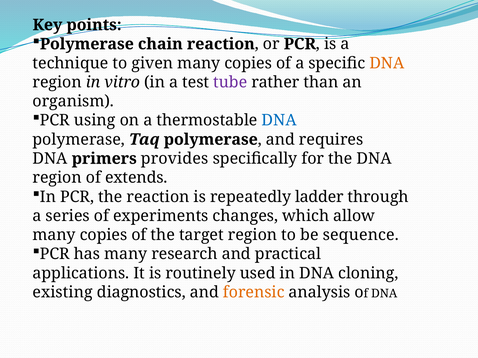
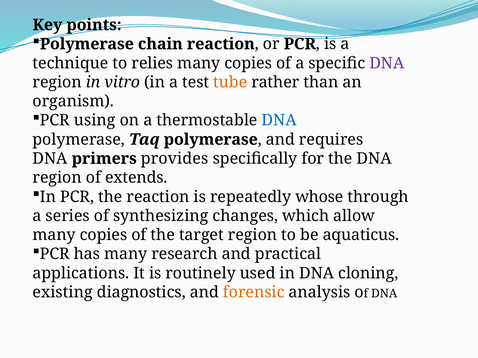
given: given -> relies (152, 63)
DNA colour: orange -> purple (387, 63)
tube colour: purple -> orange (230, 82)
ladder: ladder -> whose (319, 197)
experiments: experiments -> synthesizing (161, 216)
sequence: sequence -> aquaticus (361, 235)
